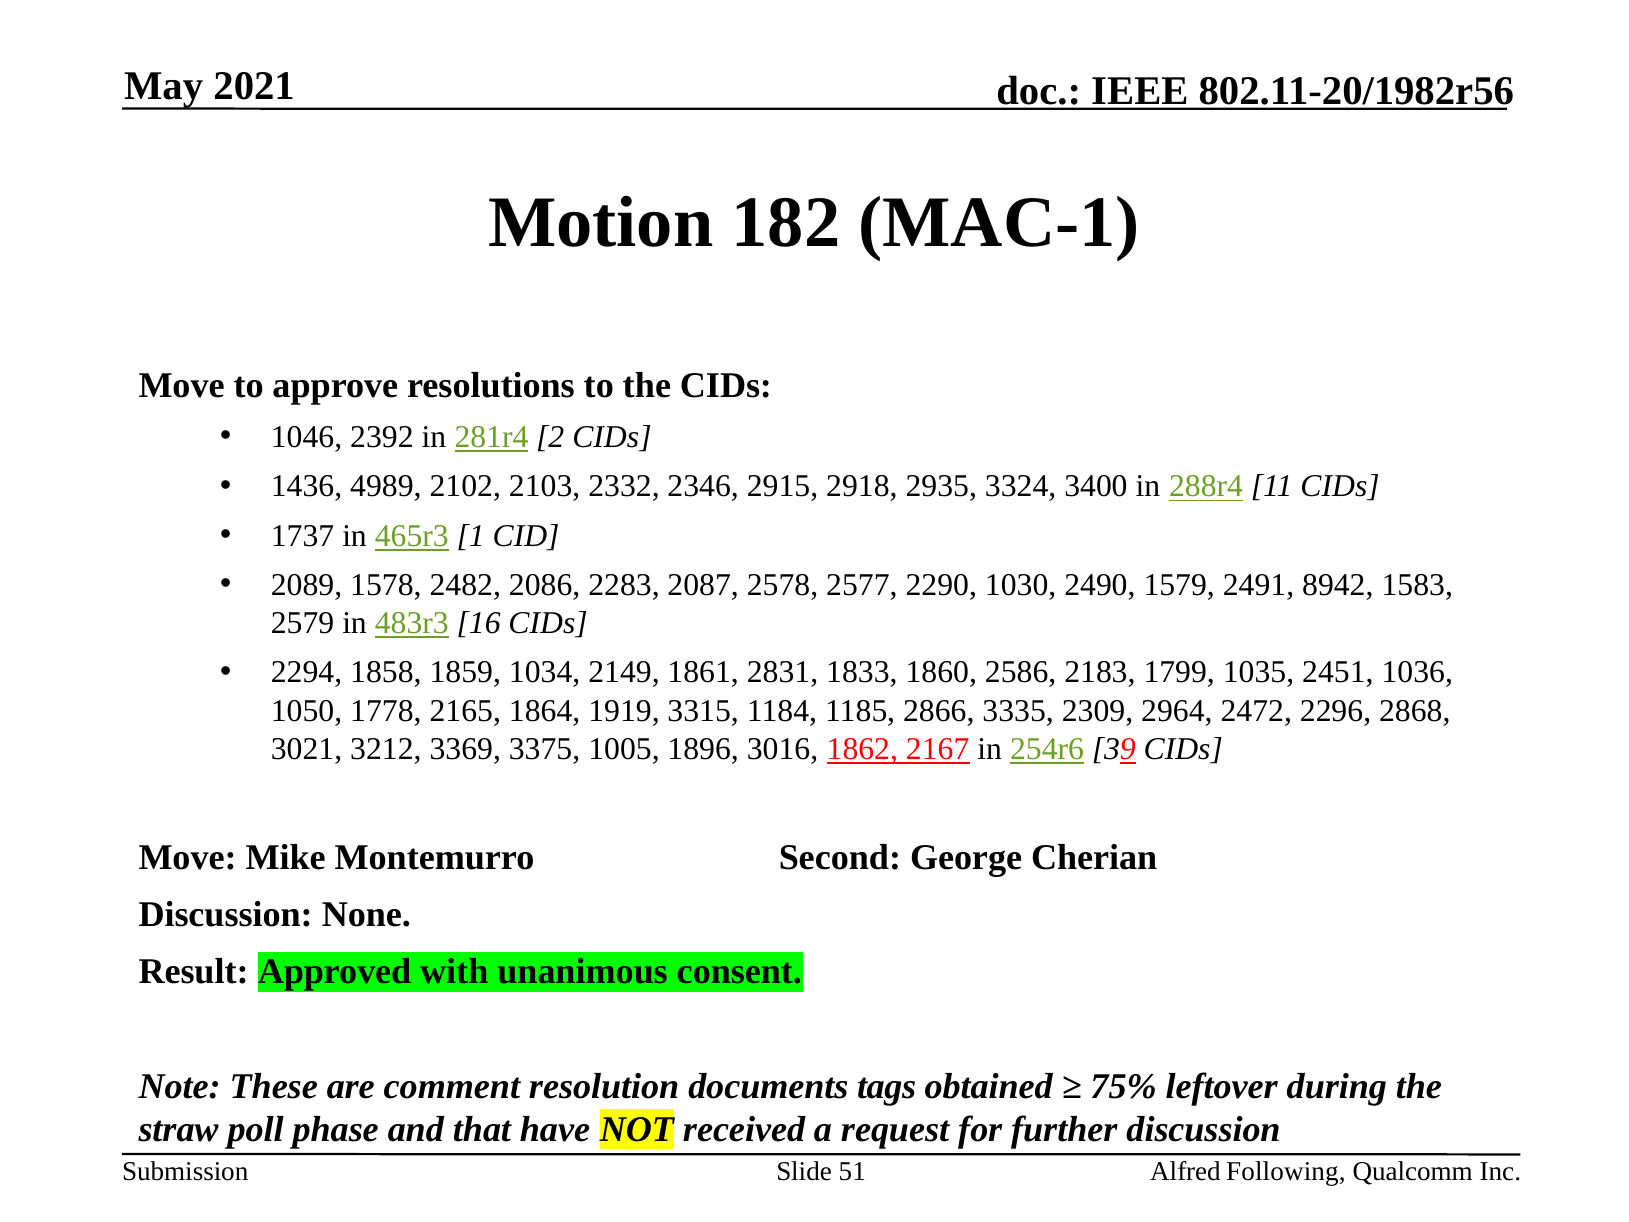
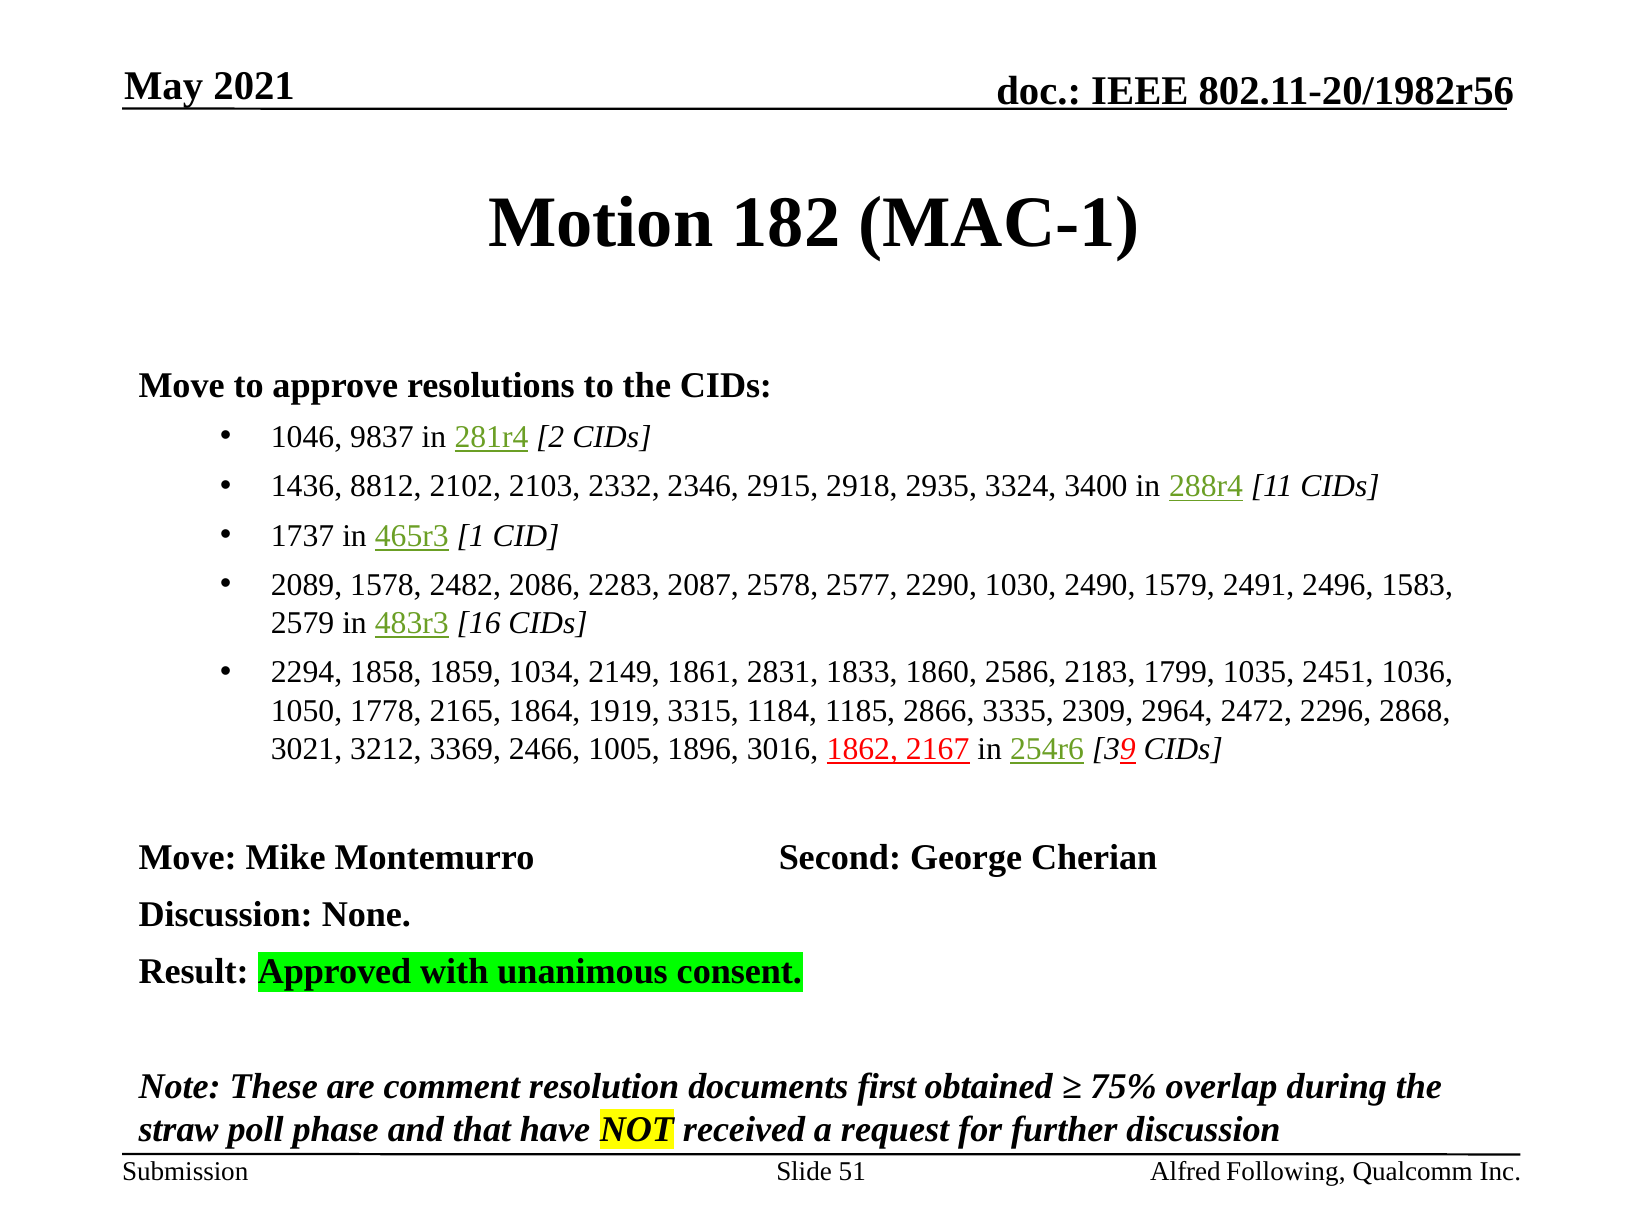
2392: 2392 -> 9837 (382, 437)
4989: 4989 -> 8812 (386, 486)
8942: 8942 -> 2496 (1338, 585)
3375: 3375 -> 2466 (545, 748)
tags: tags -> first (887, 1086)
leftover: leftover -> overlap (1222, 1086)
